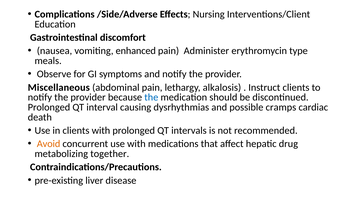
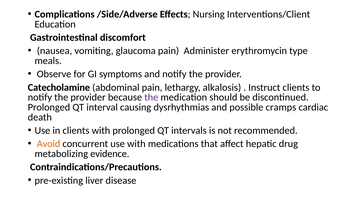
enhanced: enhanced -> glaucoma (136, 51)
Miscellaneous: Miscellaneous -> Catecholamine (59, 88)
the colour: blue -> purple (151, 98)
together: together -> evidence (110, 154)
